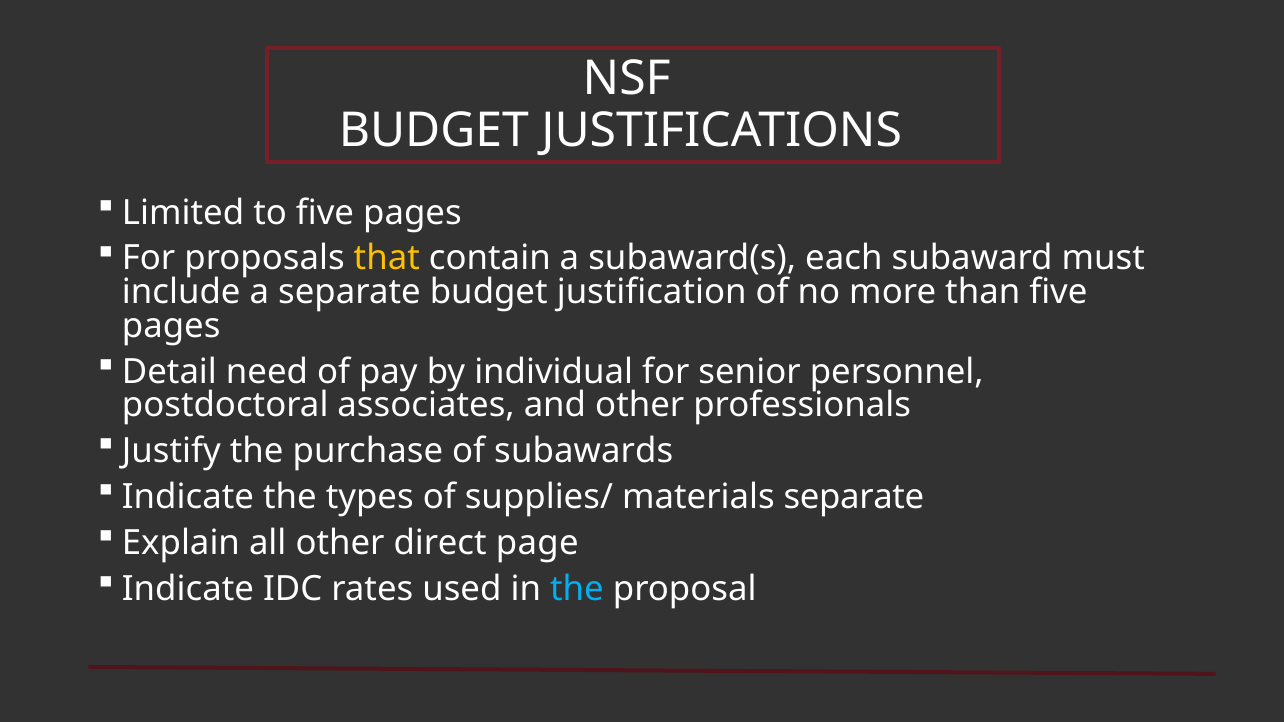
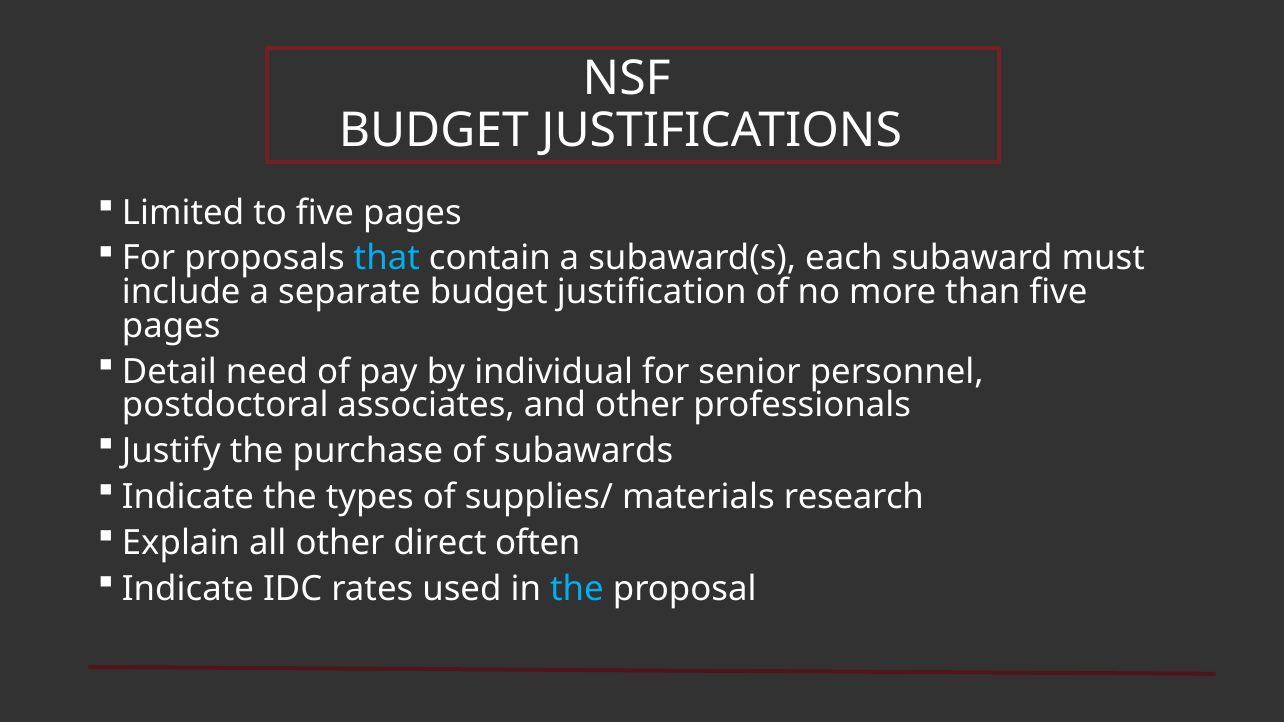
that colour: yellow -> light blue (387, 258)
materials separate: separate -> research (854, 497)
page: page -> often (538, 543)
